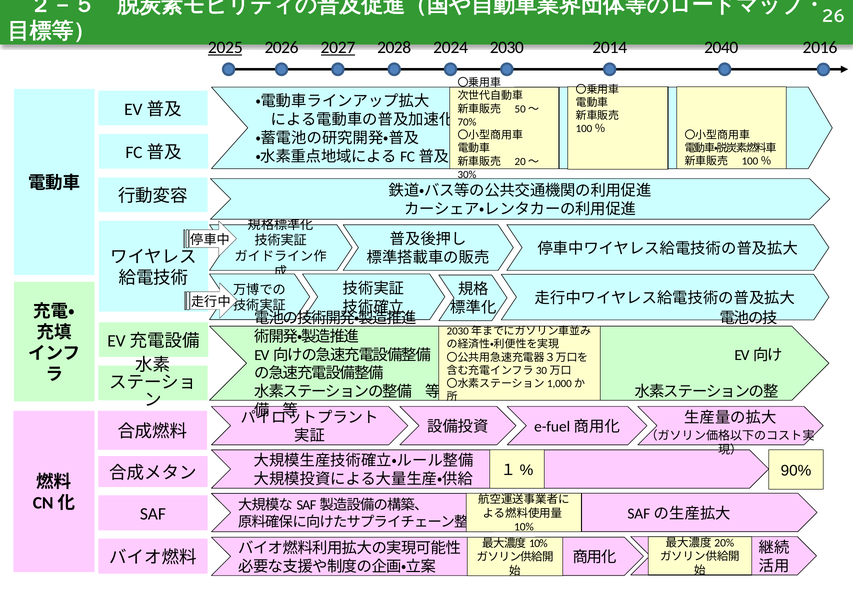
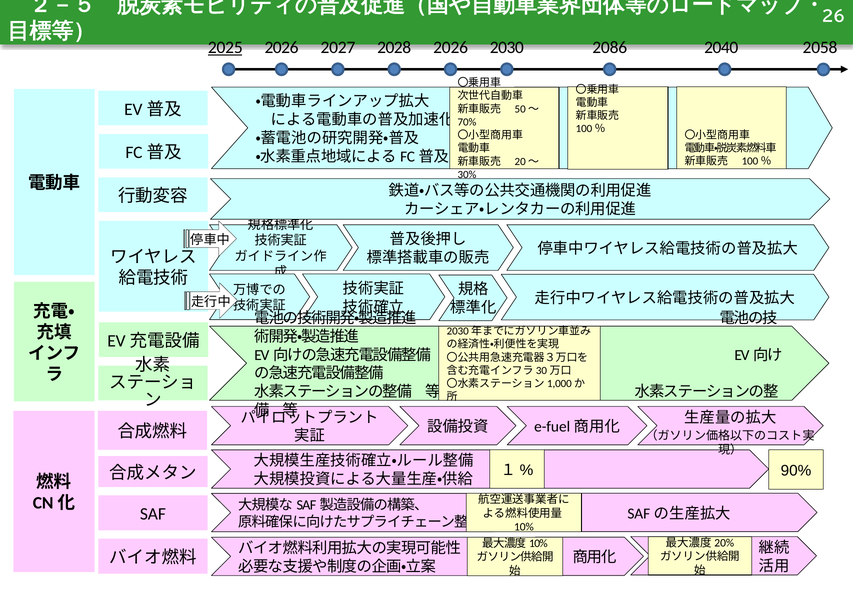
2027 underline: present -> none (338, 48)
2028 2024: 2024 -> 2026 (451, 48)
2014: 2014 -> 2086 (610, 48)
2016: 2016 -> 2058 (820, 48)
